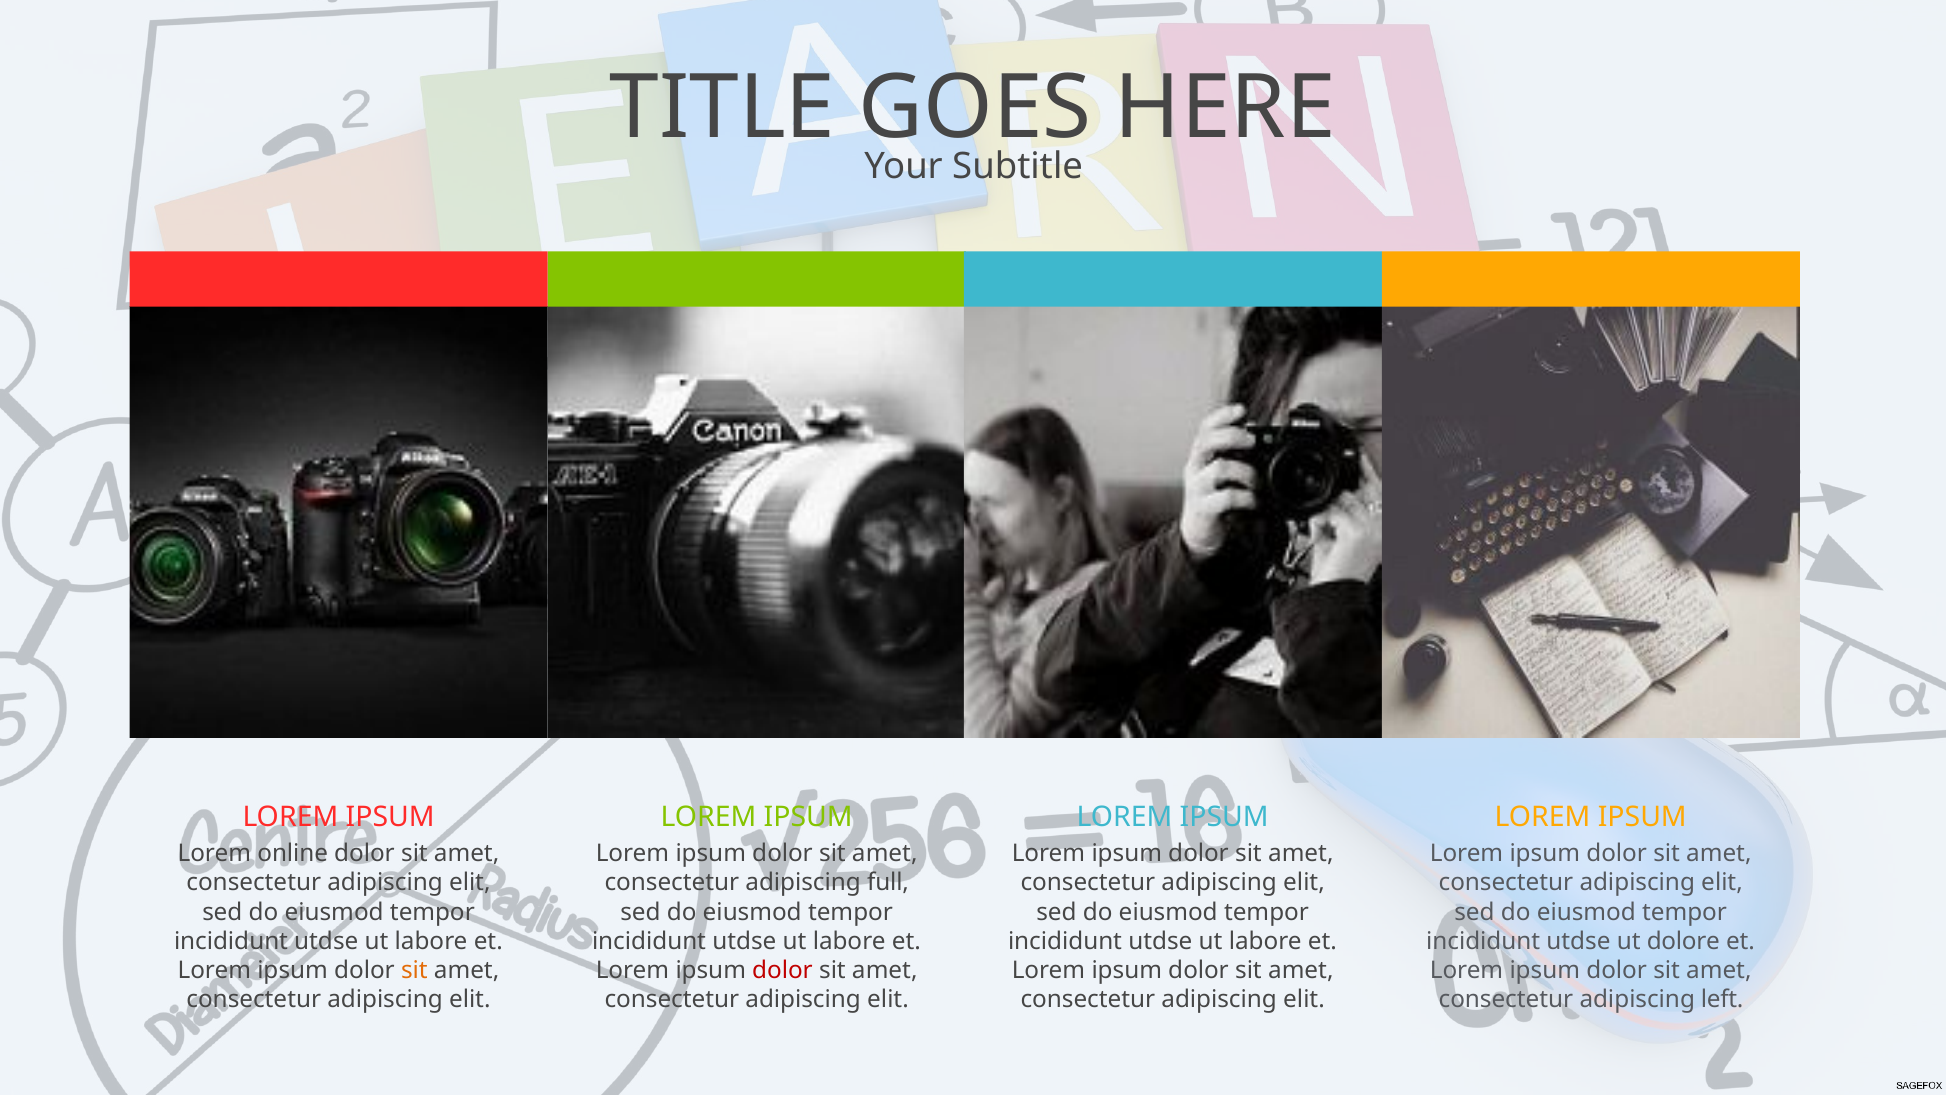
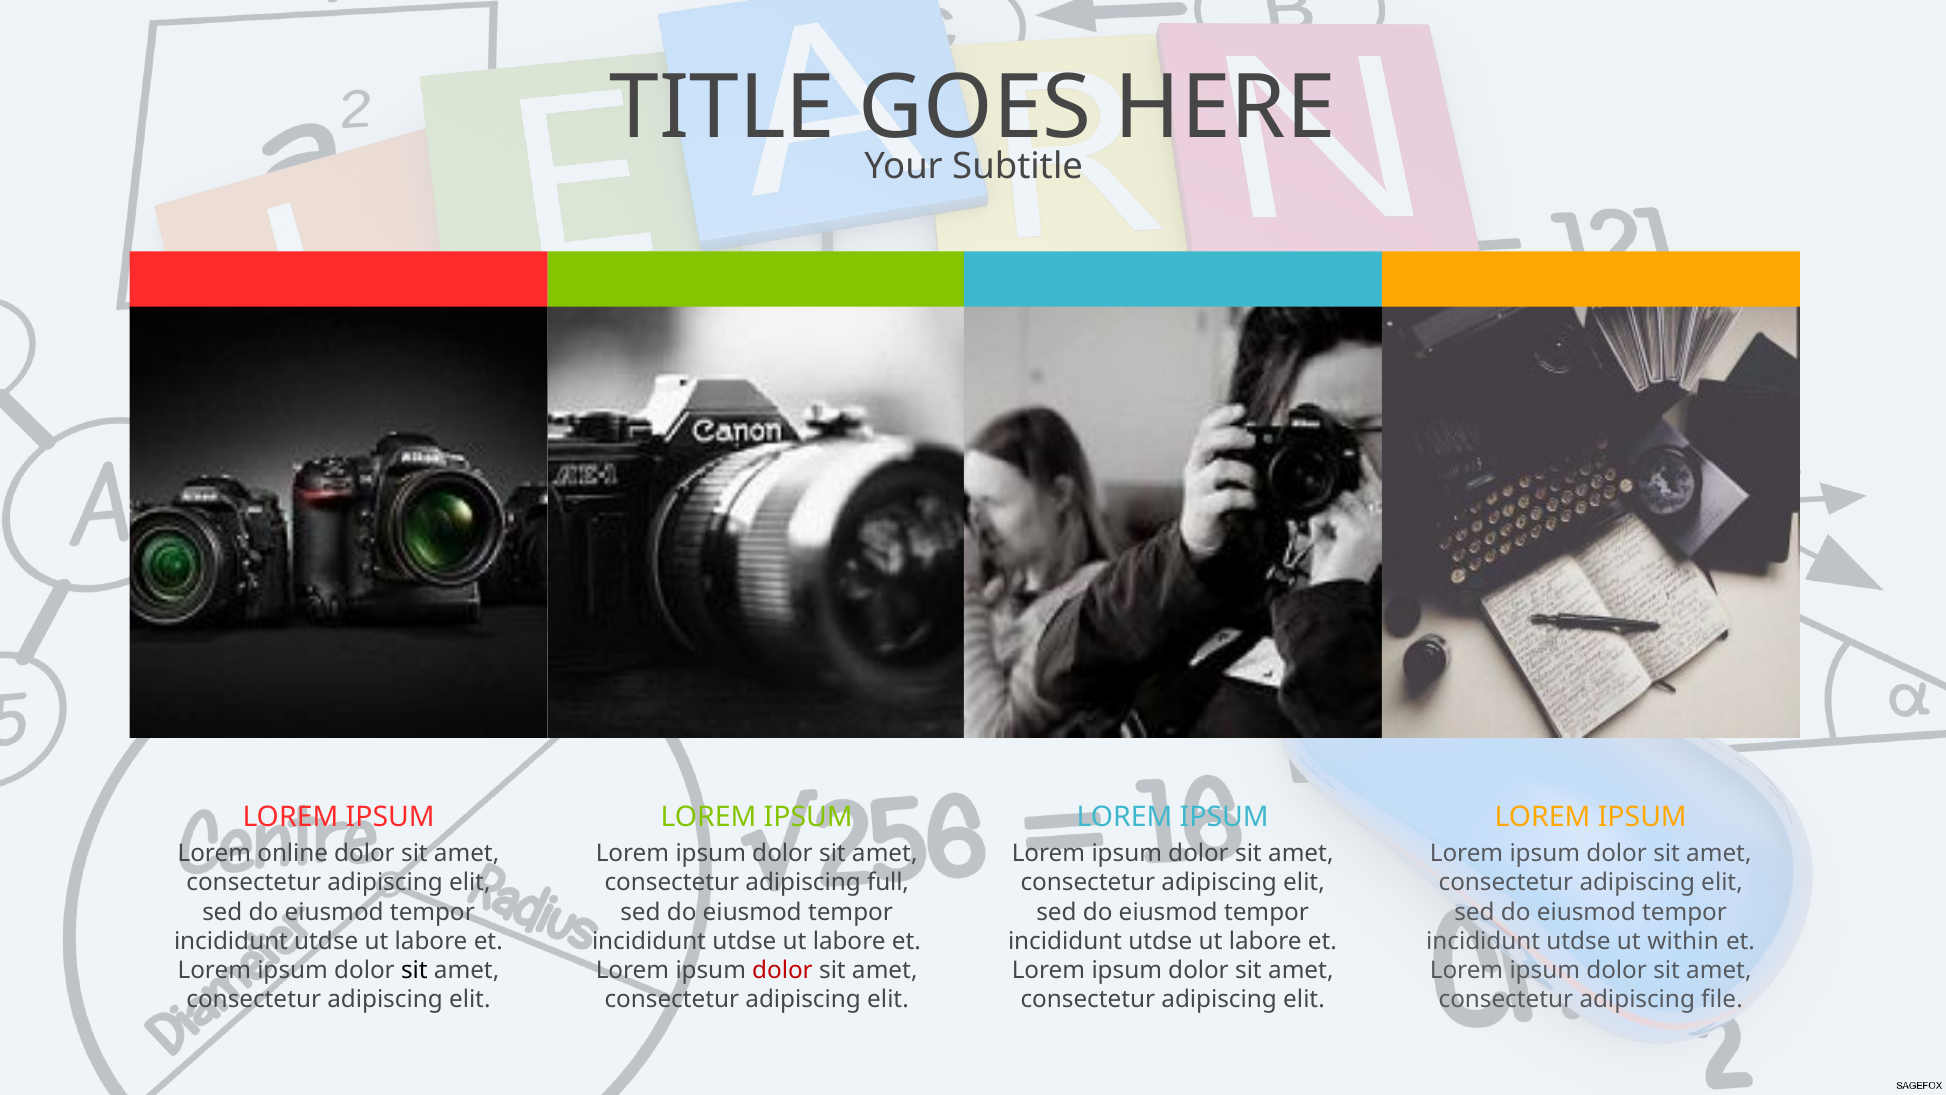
dolore: dolore -> within (1683, 941)
sit colour: orange -> black (414, 970)
left: left -> file (1722, 999)
